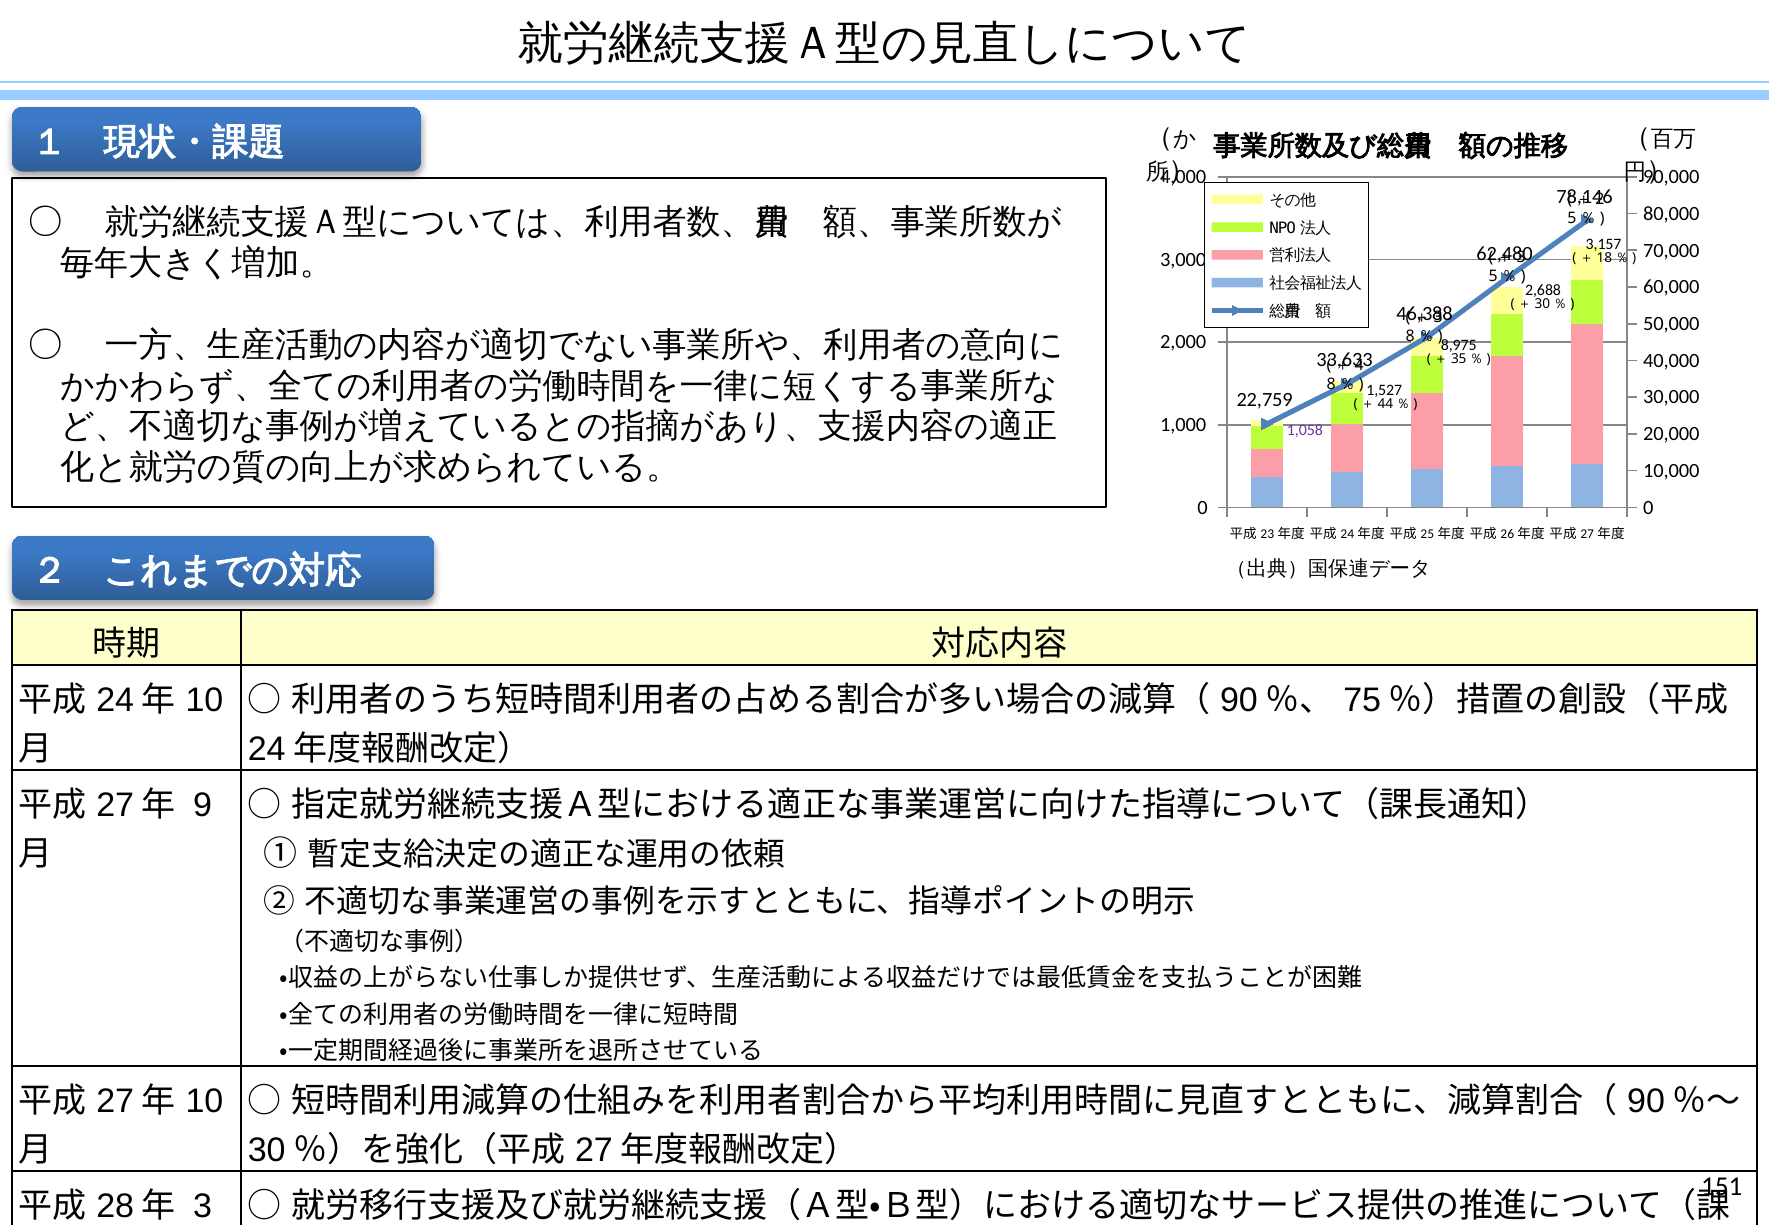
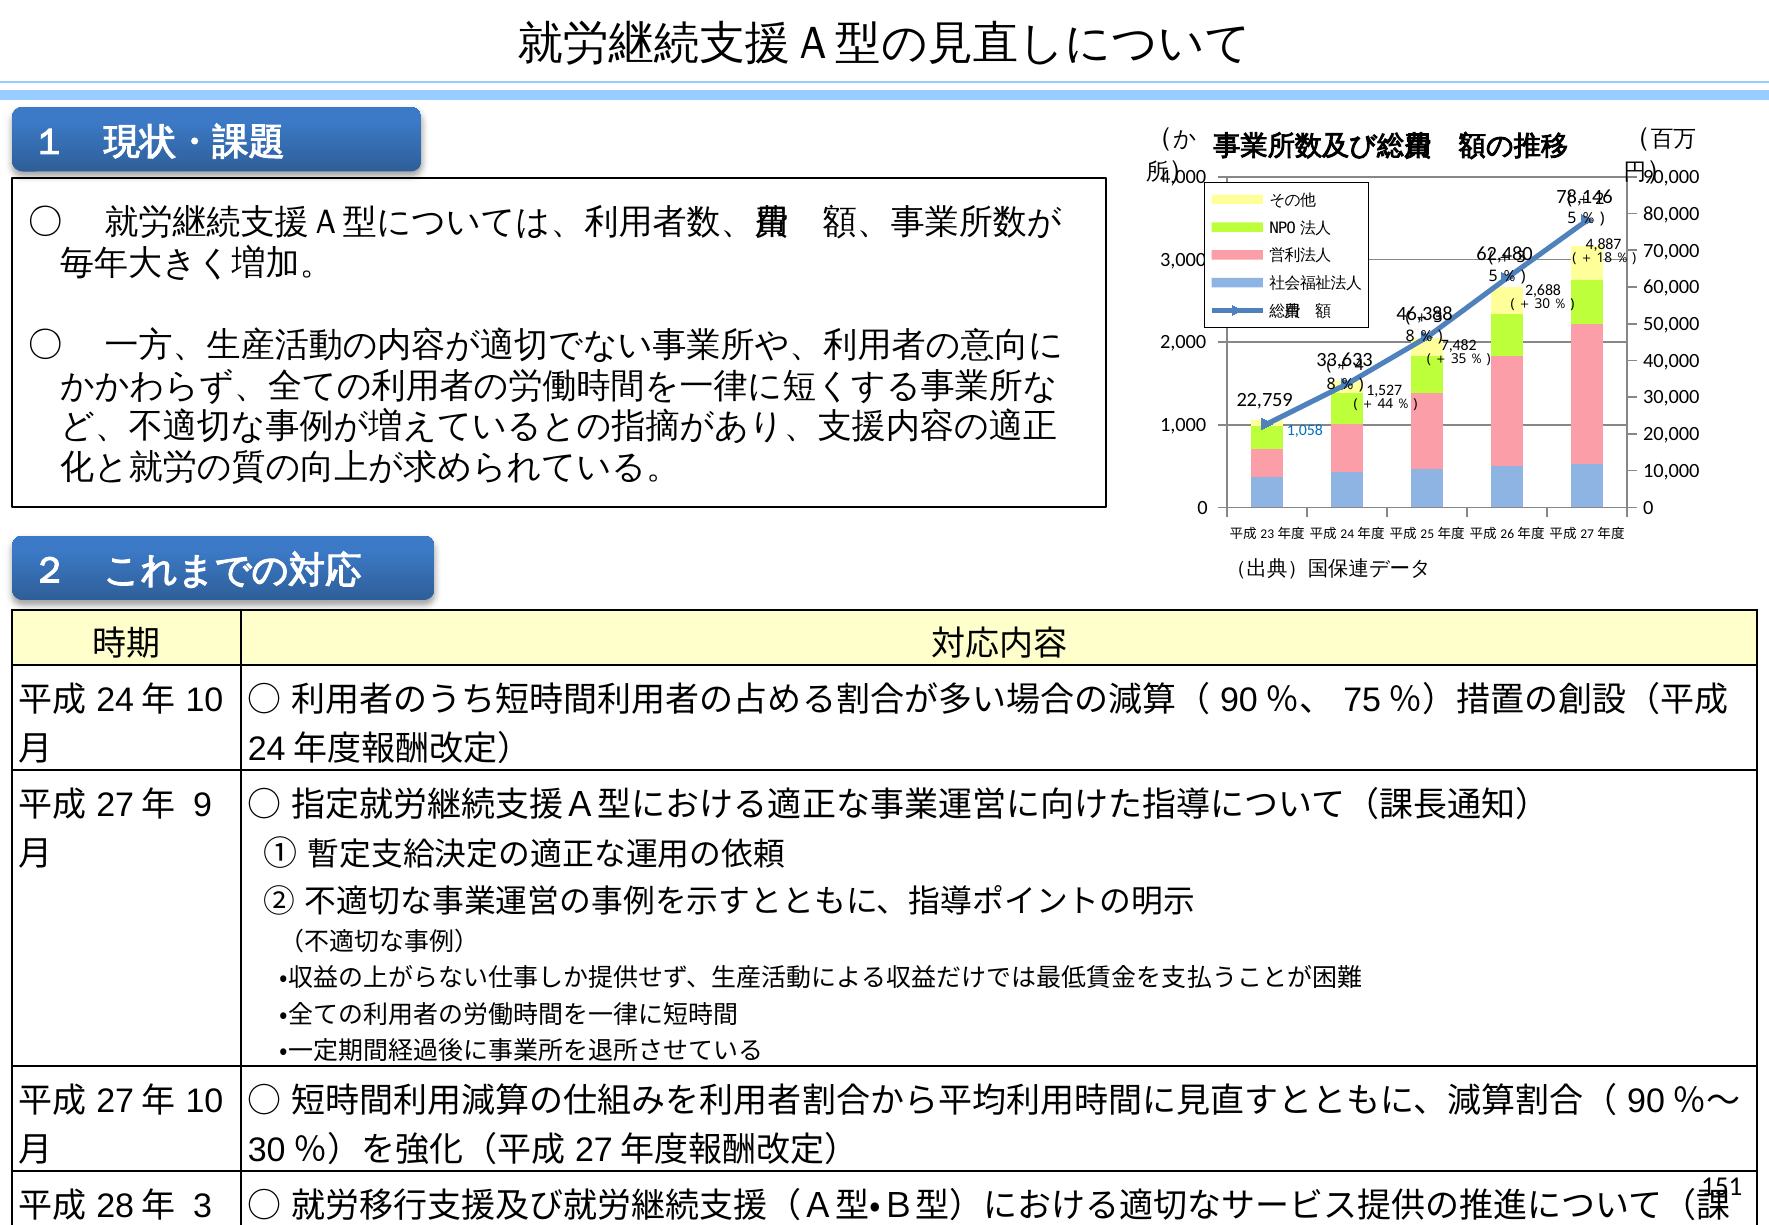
3,157: 3,157 -> 4,887 (1604, 244)
8,975: 8,975 -> 7,482 (1459, 345)
1,058 colour: purple -> blue (1305, 431)
